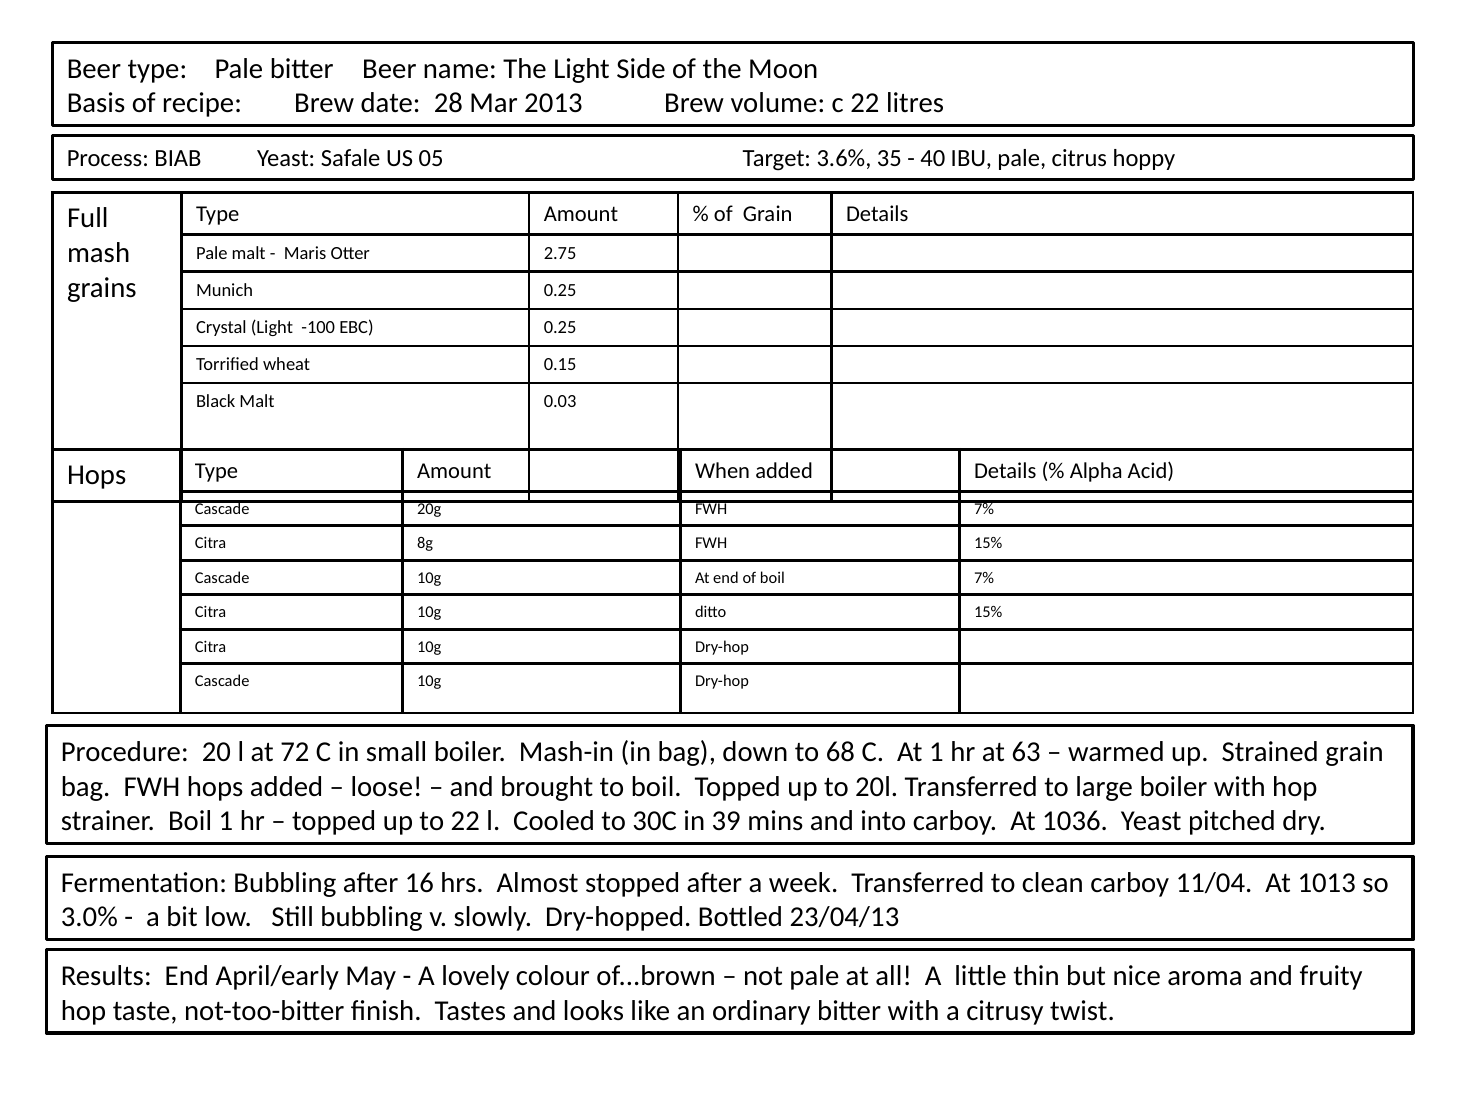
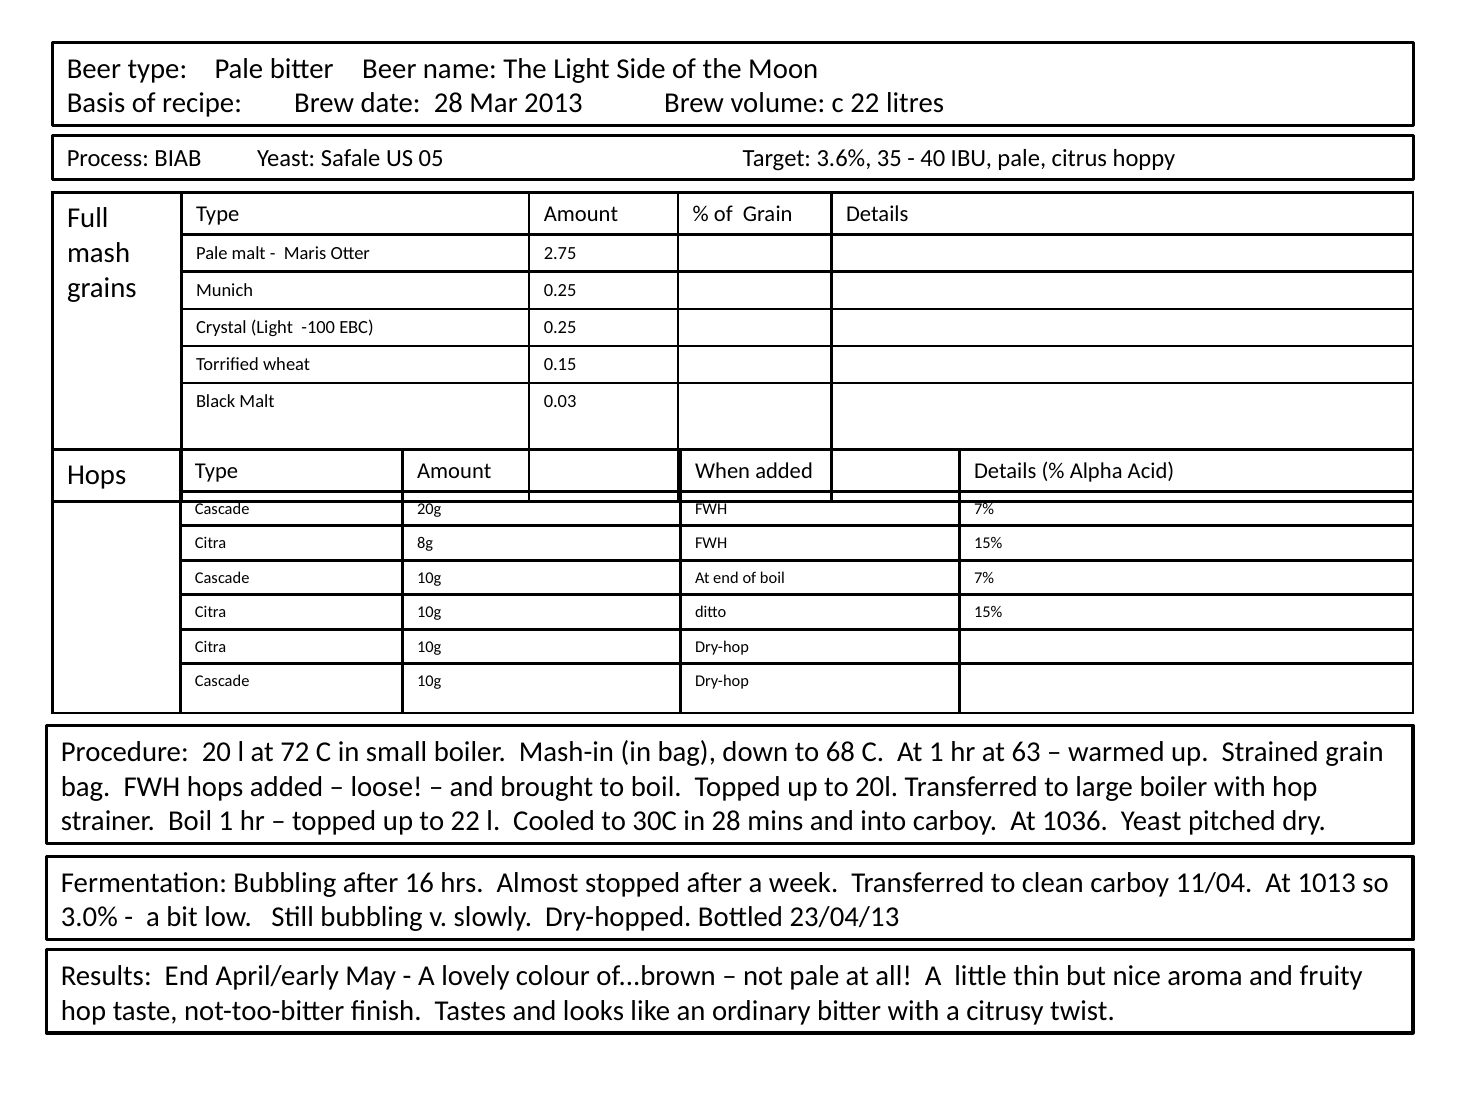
in 39: 39 -> 28 (726, 821)
